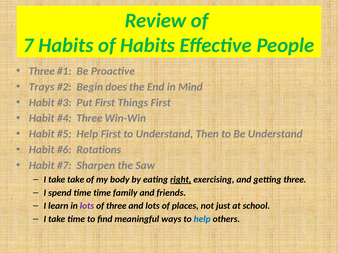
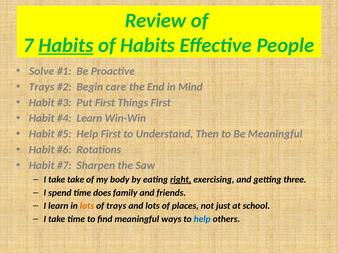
Habits underline: none -> present (66, 45)
Three: Three -> Solve (42, 71)
does: does -> care (116, 87)
Three: Three -> Learn (89, 119)
Be Understand: Understand -> Meaningful (275, 134)
time time: time -> does (102, 193)
lots colour: purple -> orange (87, 206)
of three: three -> trays (116, 206)
